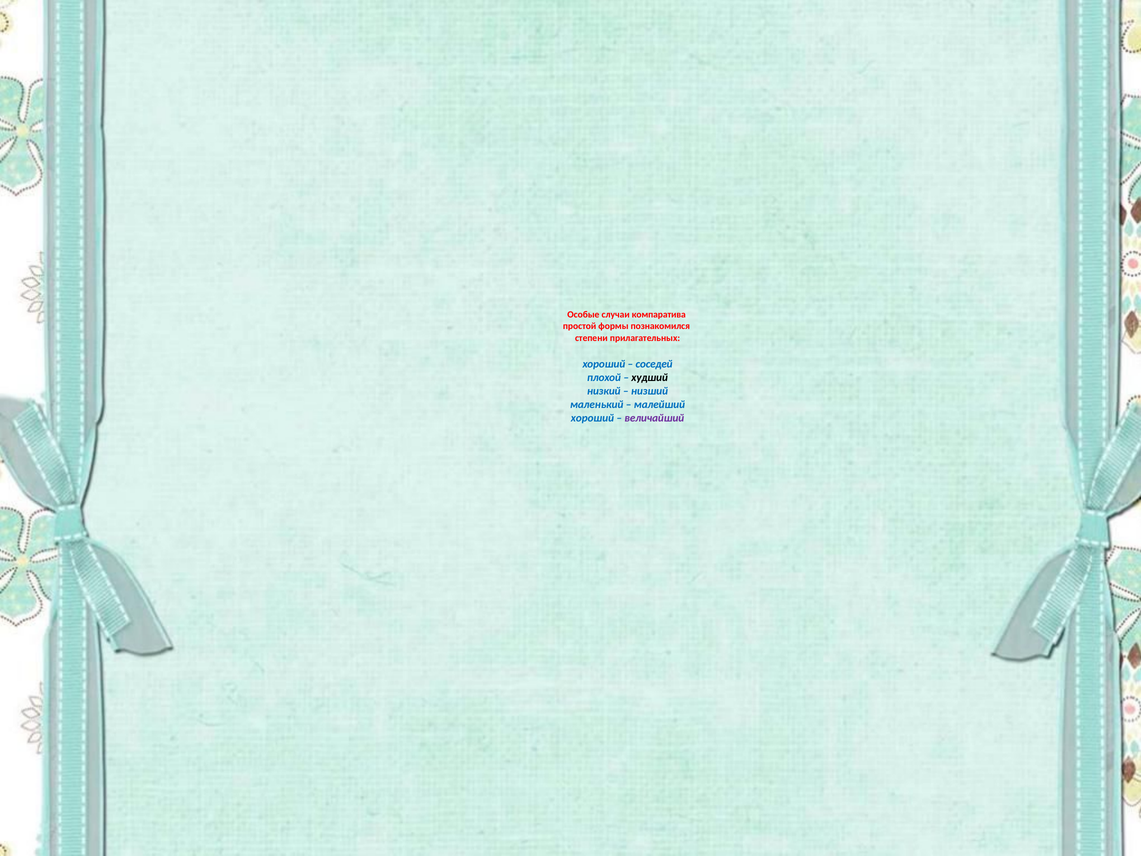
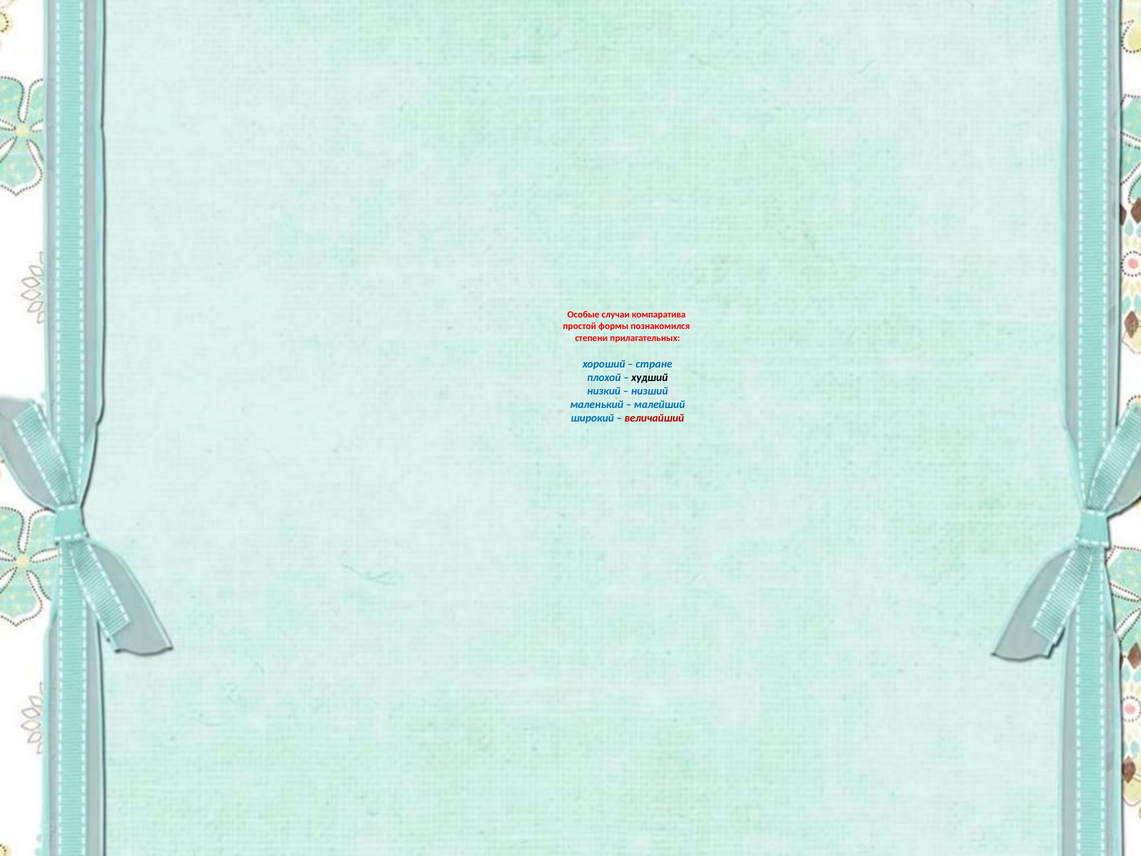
соседей: соседей -> стране (654, 364)
хороший: хороший -> широкий (592, 418)
величайший colour: purple -> red (654, 418)
